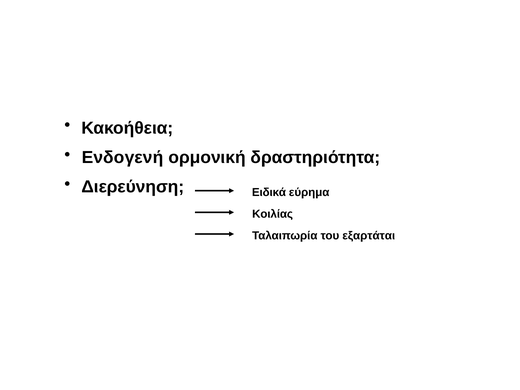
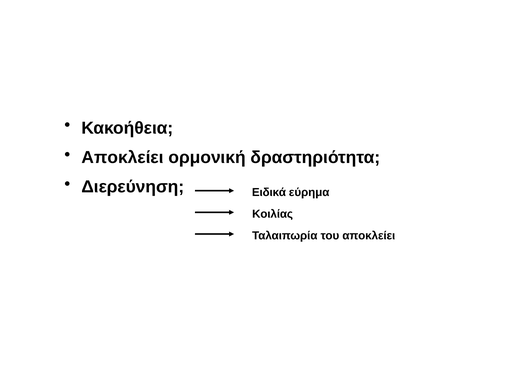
Ενδογενή: Ενδογενή -> Αποκλείει (123, 157)
του εξαρτάται: εξαρτάται -> αποκλείει (369, 236)
